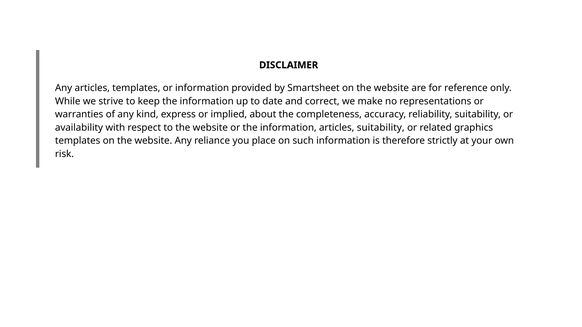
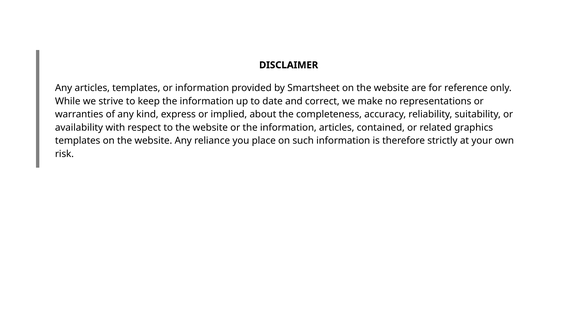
articles suitability: suitability -> contained (381, 128)
